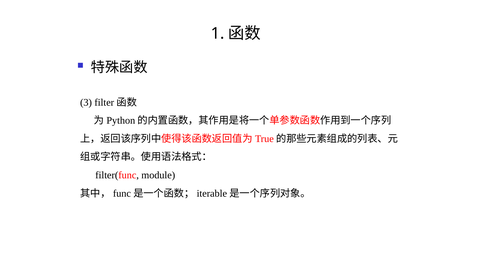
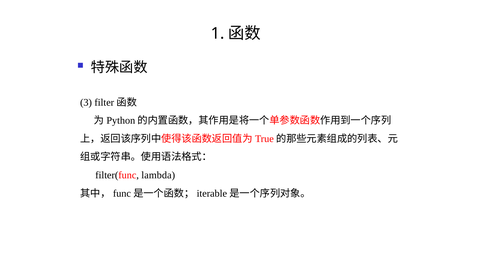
module: module -> lambda (158, 175)
